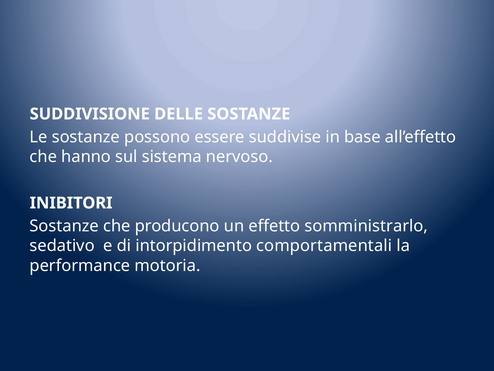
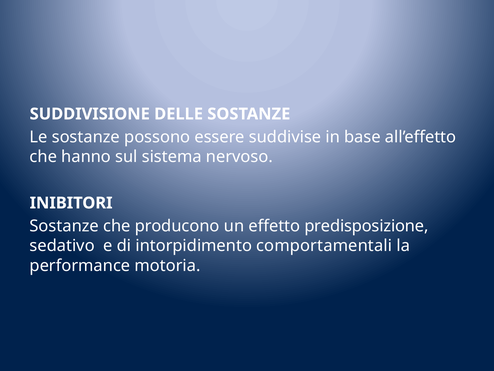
somministrarlo: somministrarlo -> predisposizione (366, 226)
